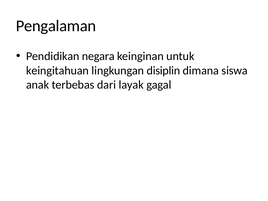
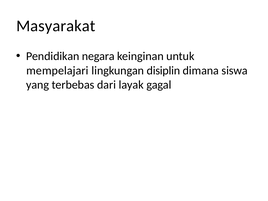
Pengalaman: Pengalaman -> Masyarakat (56, 26)
keingitahuan: keingitahuan -> mempelajari (57, 71)
anak: anak -> yang (38, 85)
